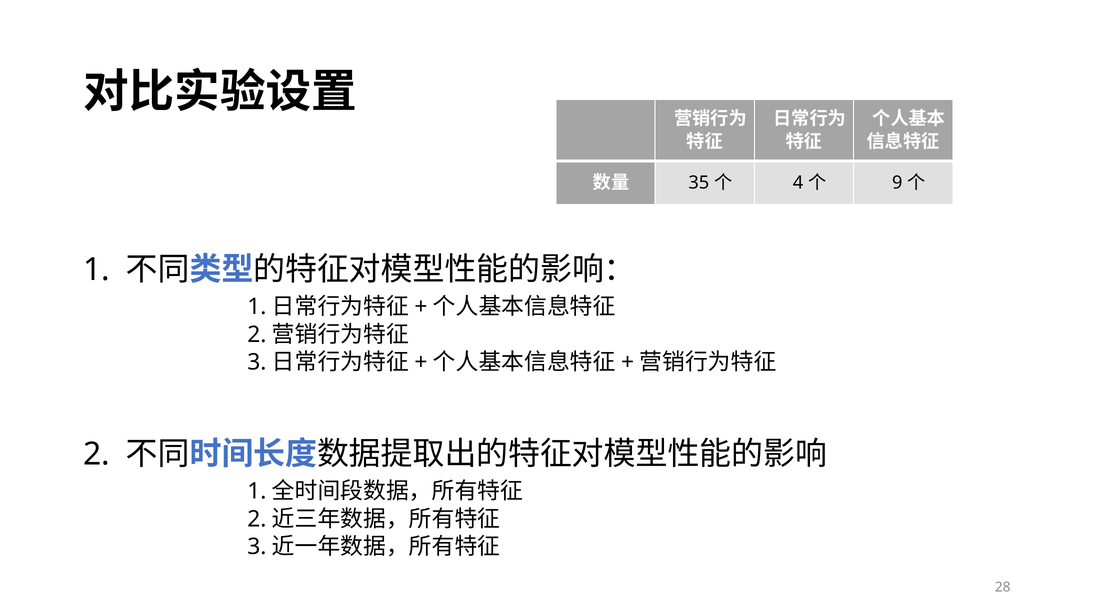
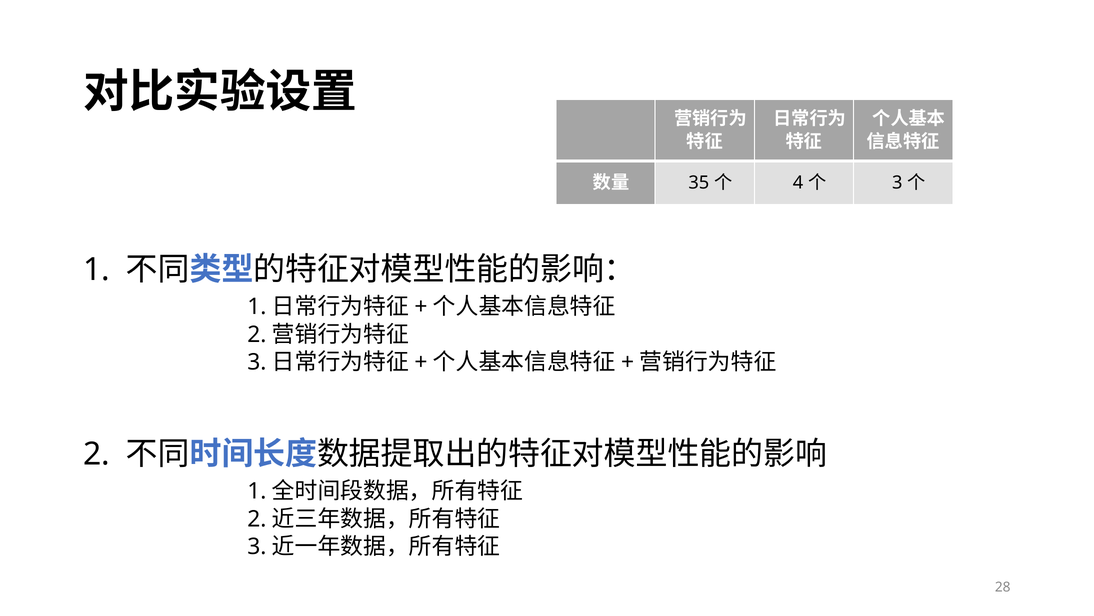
9: 9 -> 3 (897, 183)
